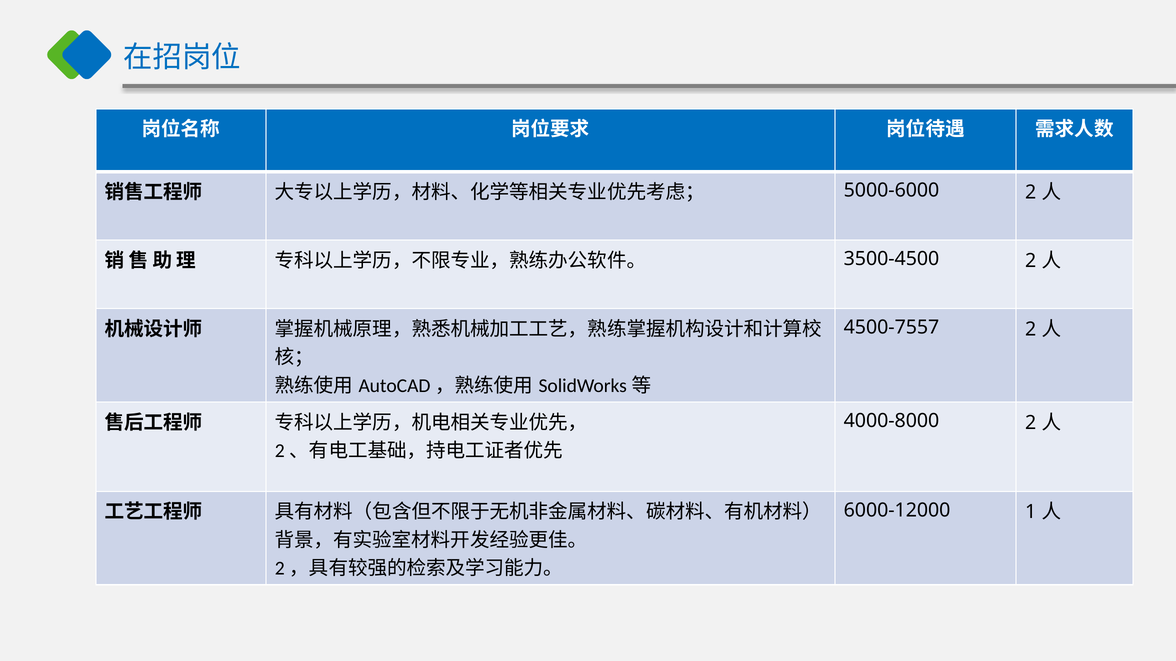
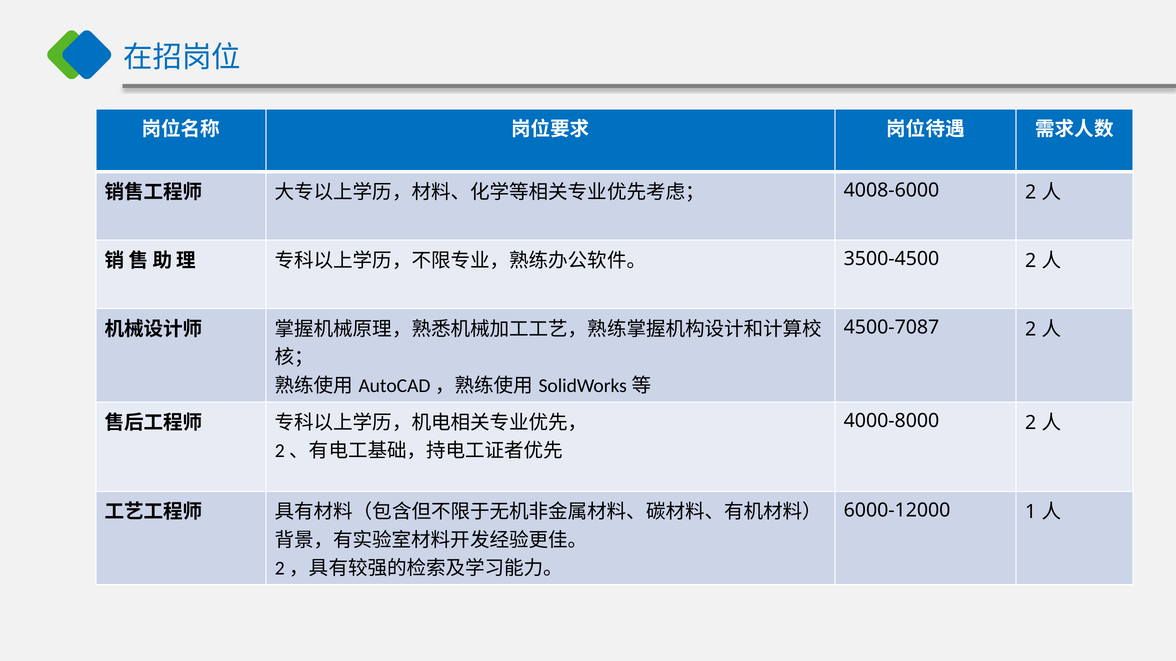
5000-6000: 5000-6000 -> 4008-6000 (892, 191)
4500-7557: 4500-7557 -> 4500-7087 (892, 328)
